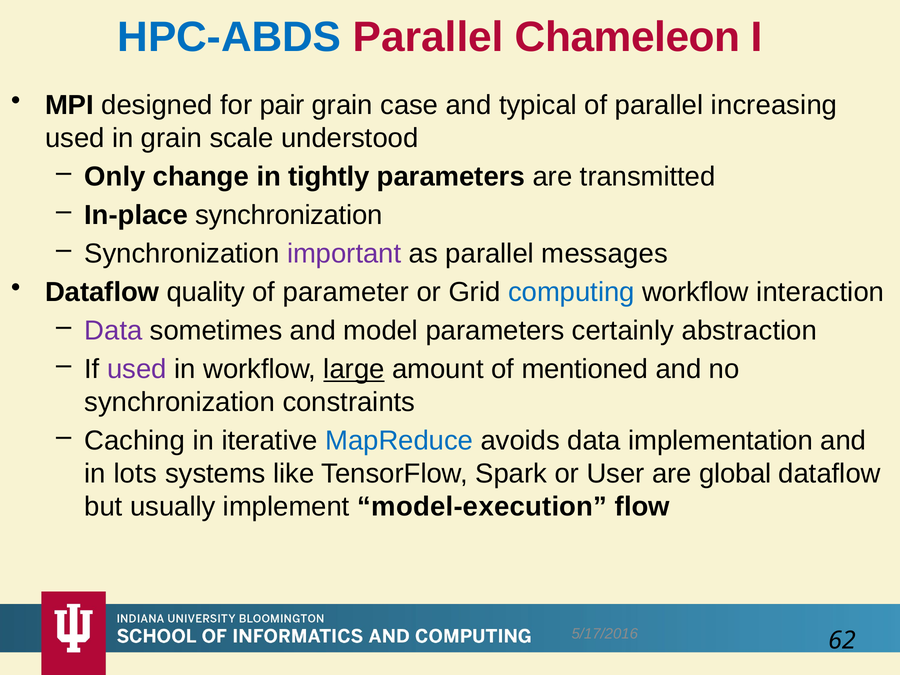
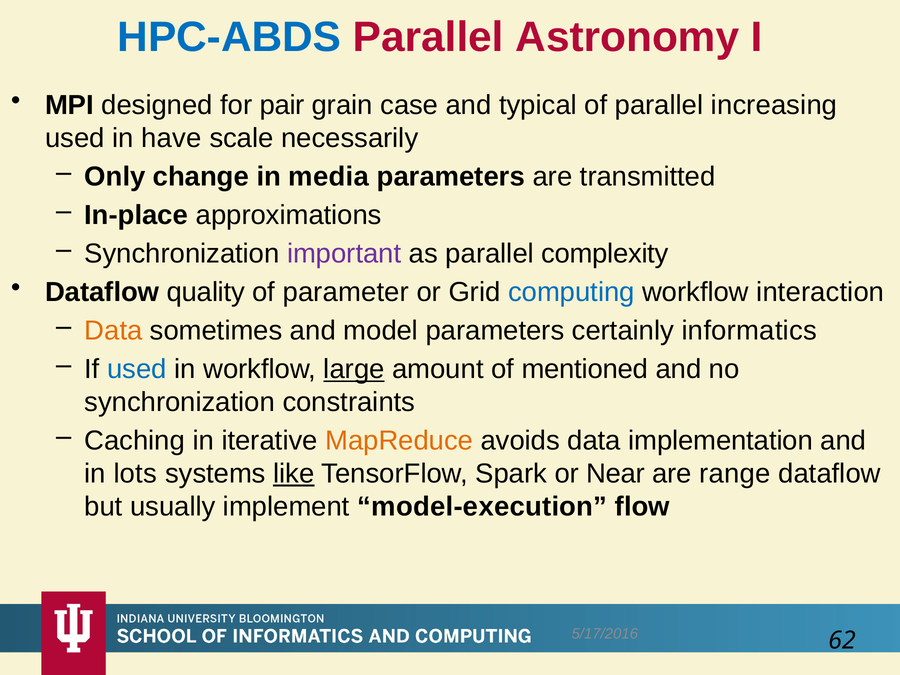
Chameleon: Chameleon -> Astronomy (627, 37)
in grain: grain -> have (171, 138)
understood: understood -> necessarily (350, 138)
tightly: tightly -> media (329, 177)
In-place synchronization: synchronization -> approximations (289, 215)
messages: messages -> complexity (605, 254)
Data colour: purple -> orange (113, 331)
abstraction: abstraction -> informatics (749, 331)
used colour: purple -> blue (137, 369)
MapReduce colour: blue -> orange (399, 441)
like underline: none -> present (294, 474)
User: User -> Near (616, 474)
global: global -> range (735, 474)
